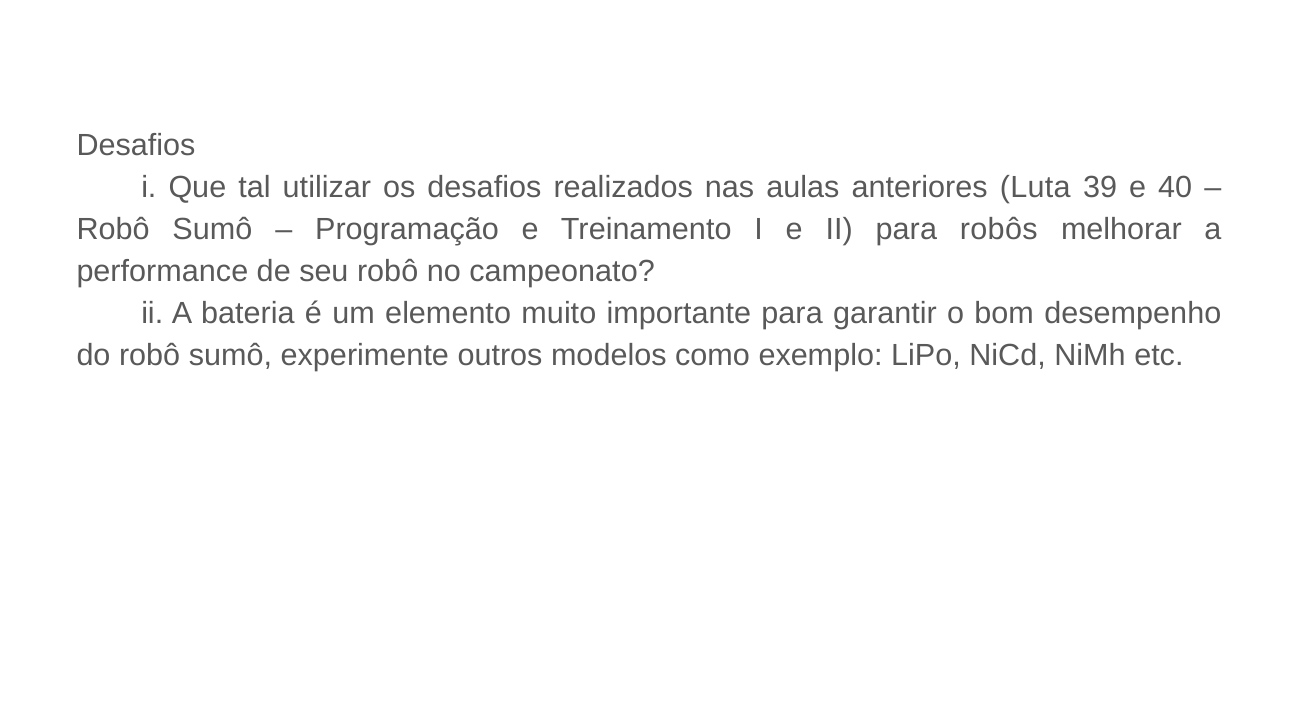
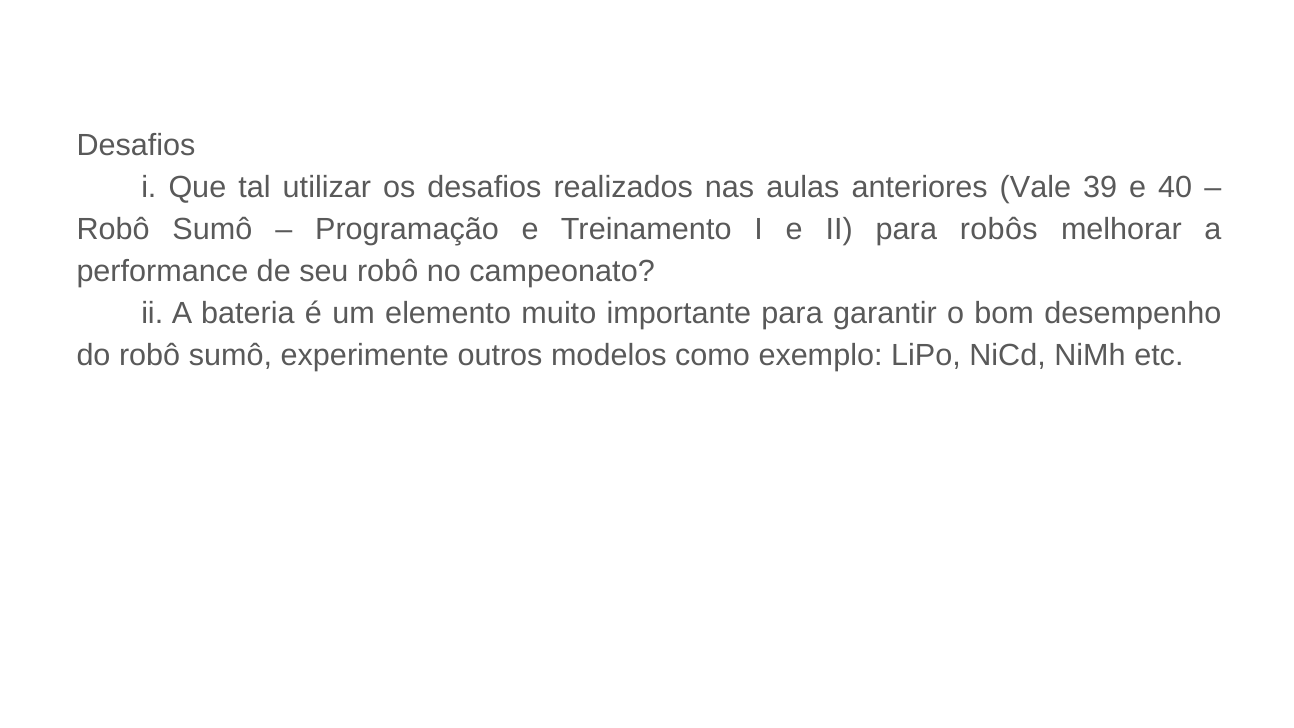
Luta: Luta -> Vale (1035, 187)
